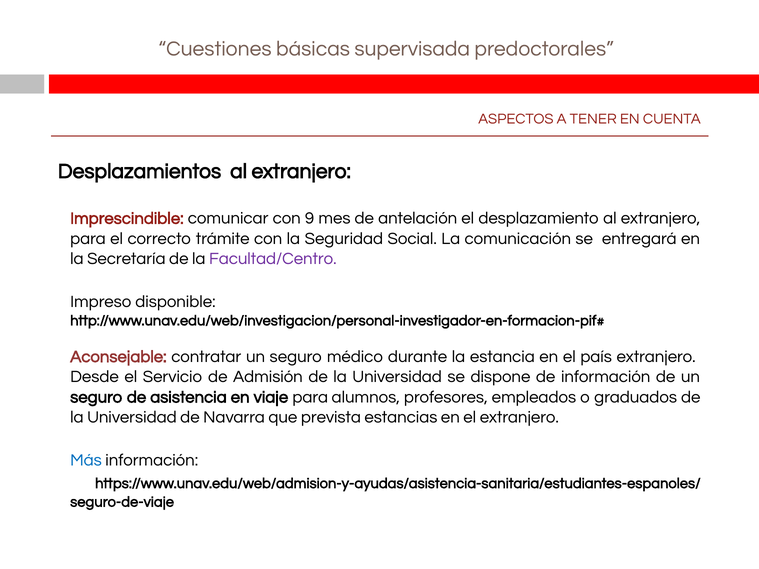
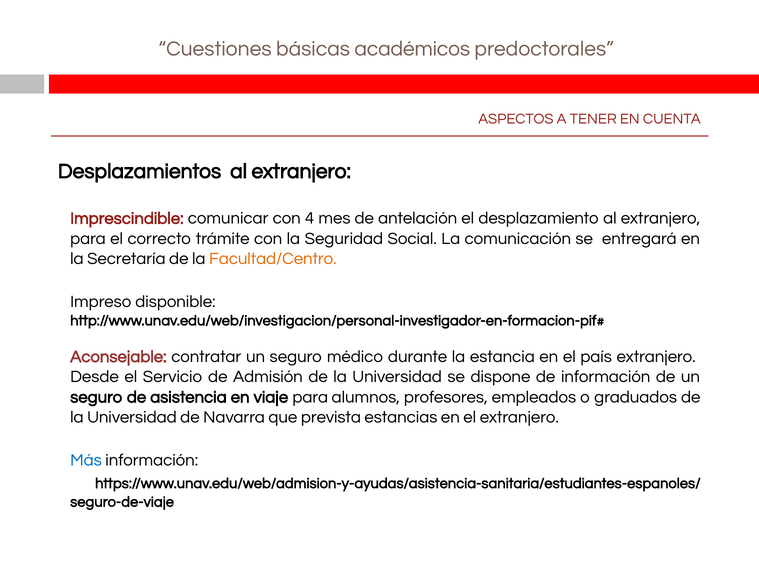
supervisada: supervisada -> académicos (412, 49)
9: 9 -> 4 (310, 218)
Facultad/Centro colour: purple -> orange (273, 259)
